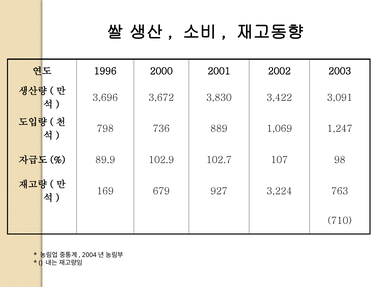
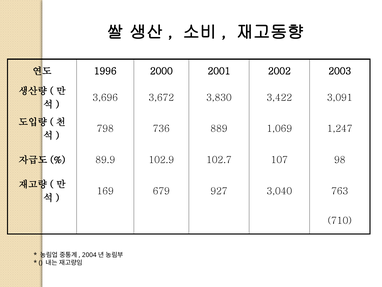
3,224: 3,224 -> 3,040 (279, 191)
